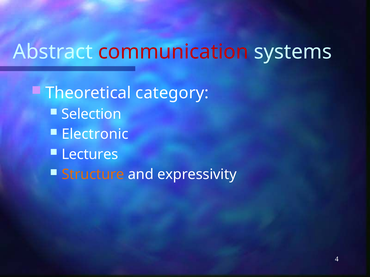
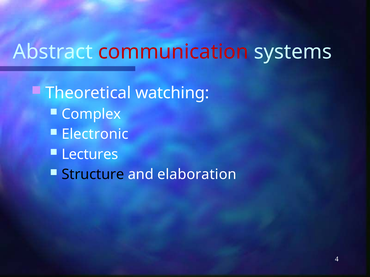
category: category -> watching (172, 93)
Selection: Selection -> Complex (91, 114)
Structure colour: orange -> black (93, 175)
expressivity: expressivity -> elaboration (197, 175)
